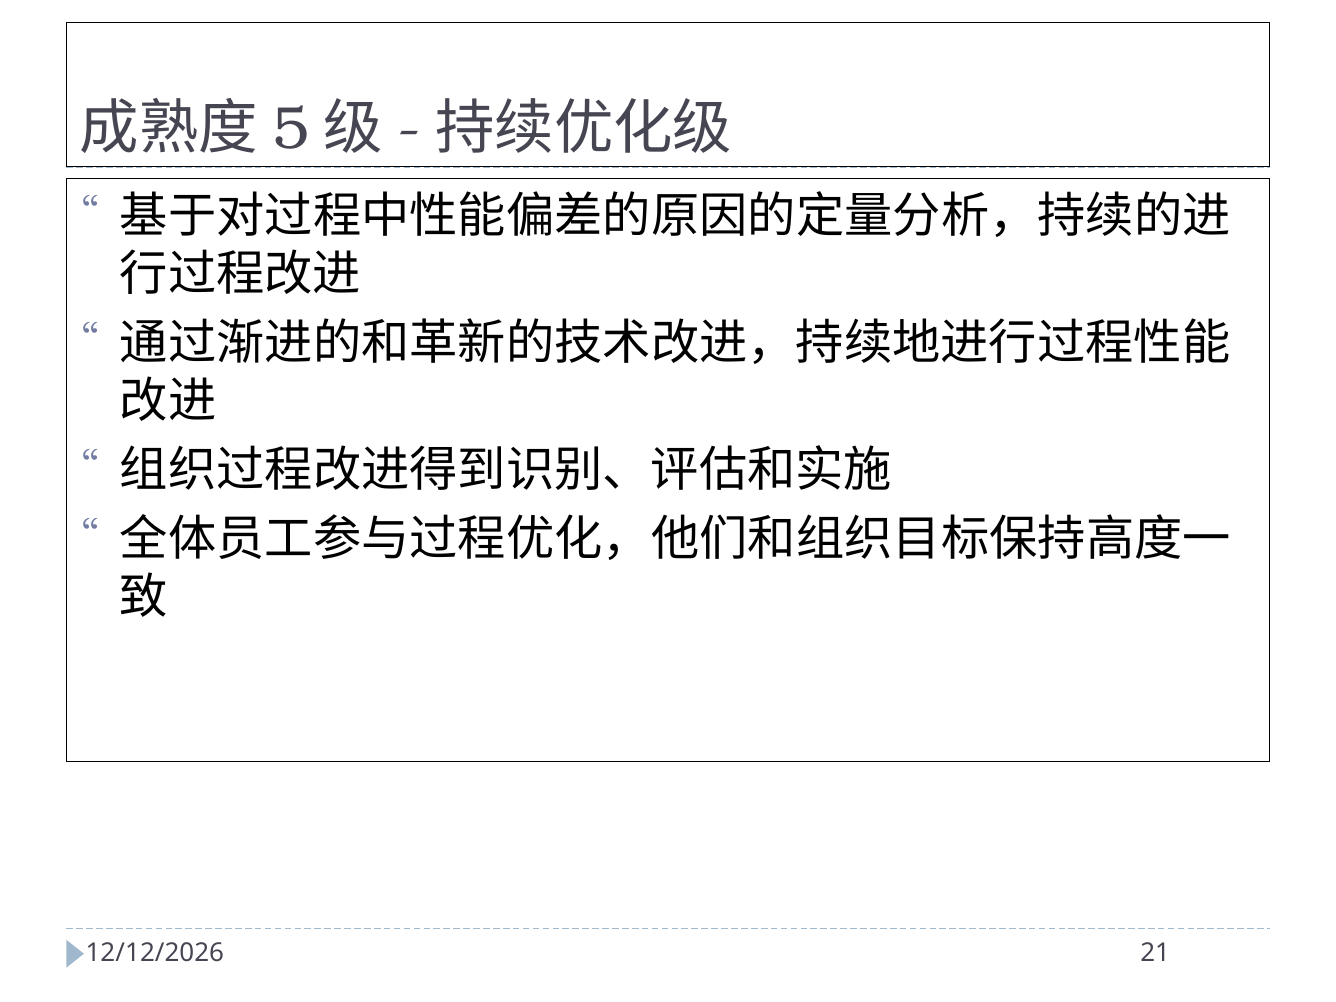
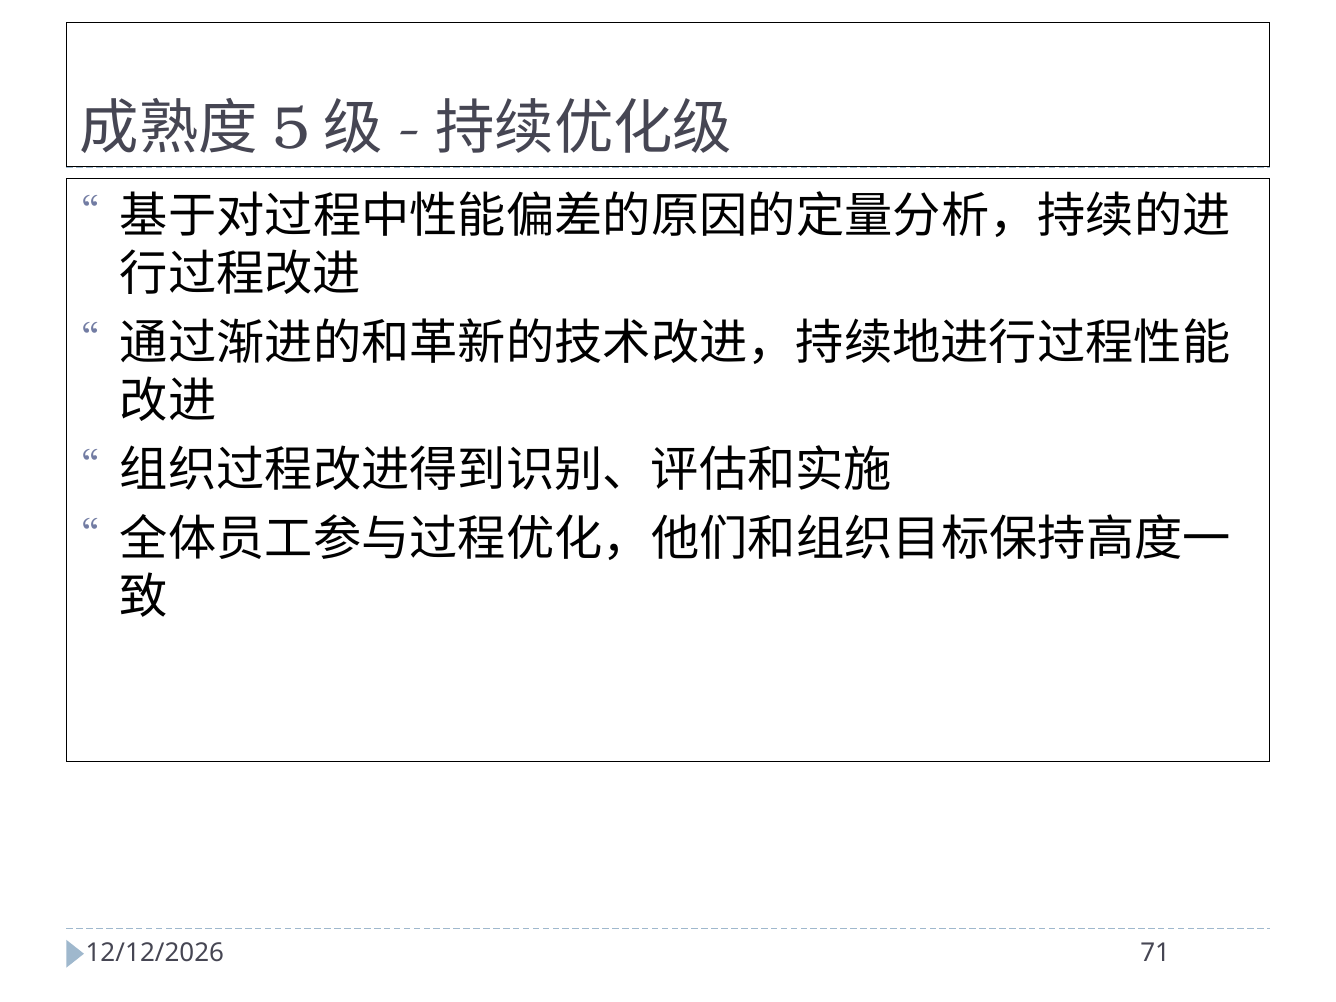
21: 21 -> 71 (1155, 953)
